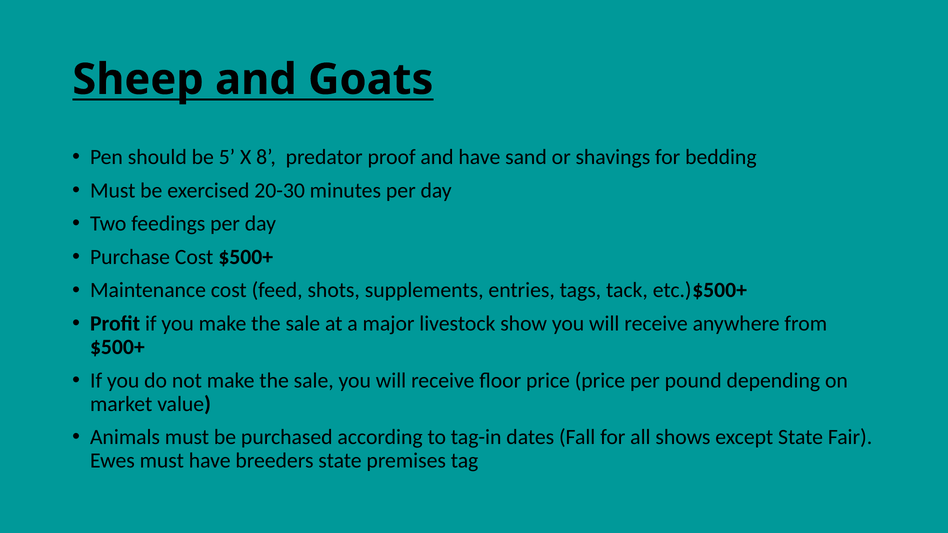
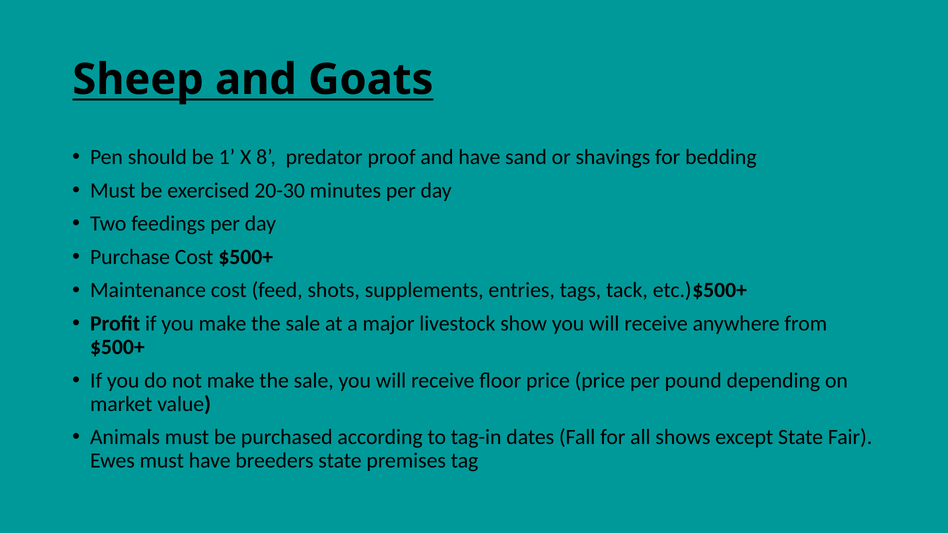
5: 5 -> 1 (227, 157)
